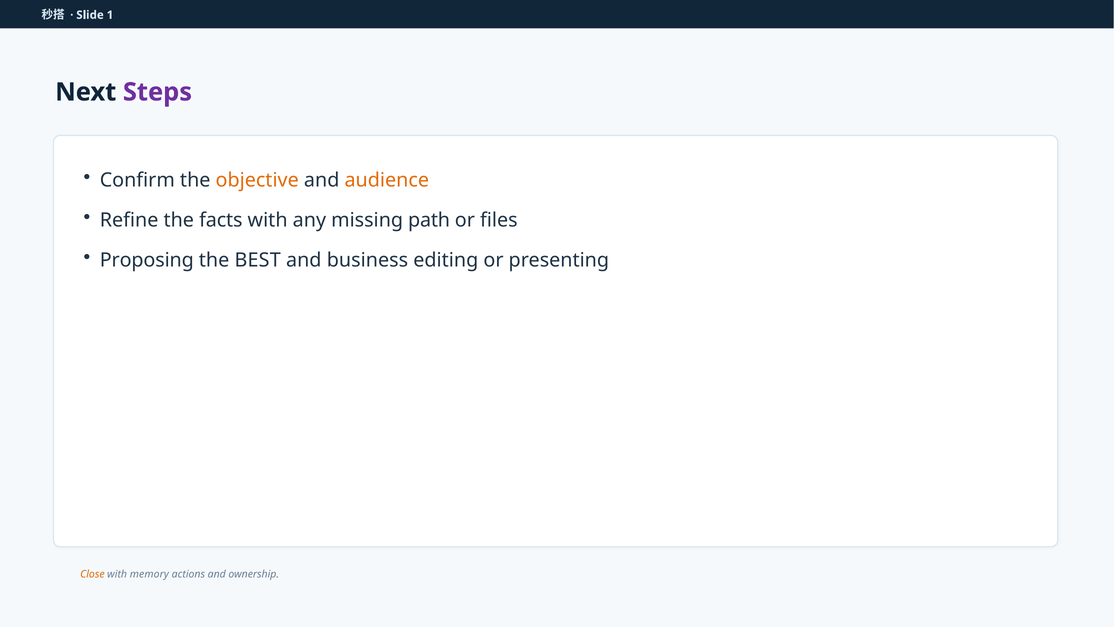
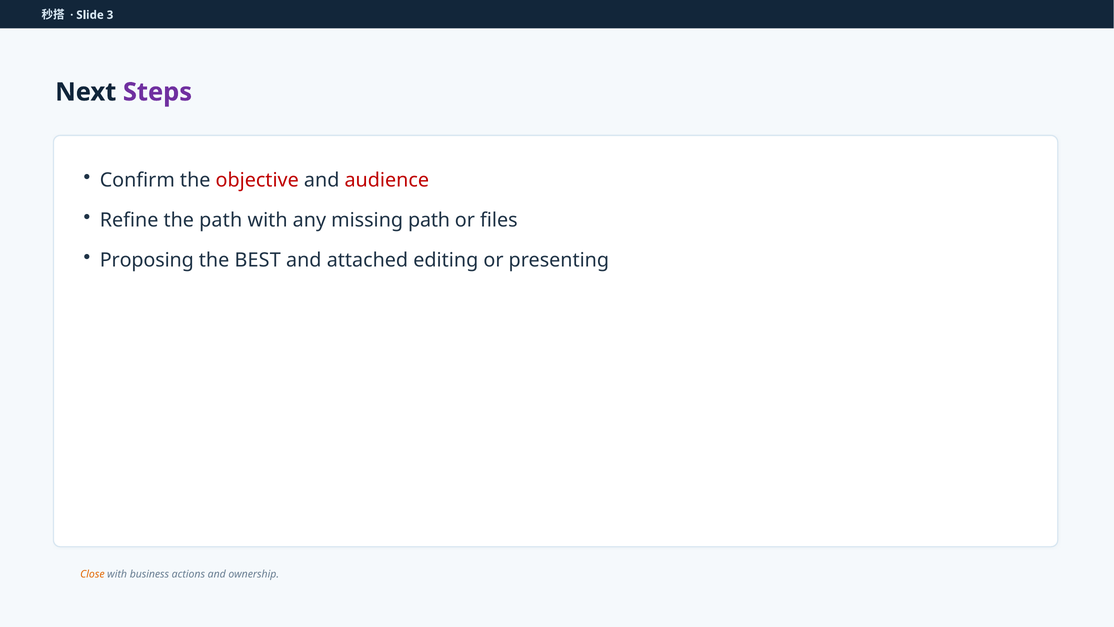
1: 1 -> 3 (110, 15)
objective colour: orange -> red (257, 180)
audience colour: orange -> red (387, 180)
the facts: facts -> path (221, 220)
business: business -> attached (367, 260)
memory: memory -> business (149, 574)
